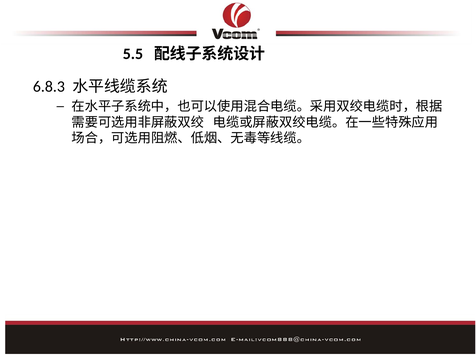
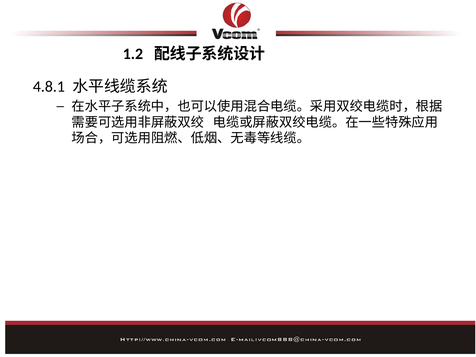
5.5: 5.5 -> 1.2 (133, 54)
6.8.3: 6.8.3 -> 4.8.1 (49, 87)
